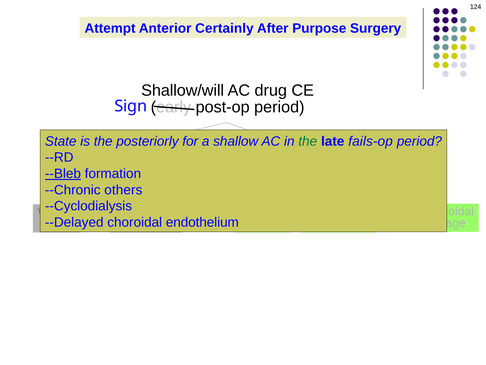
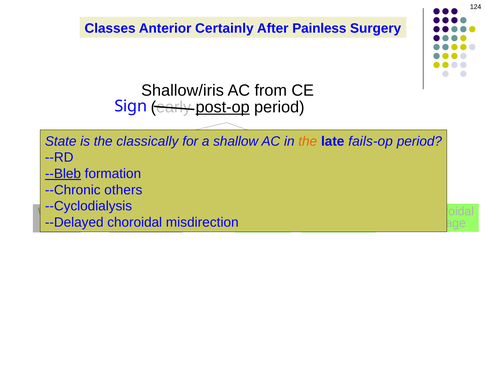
Attempt: Attempt -> Classes (110, 28)
Purpose: Purpose -> Painless (319, 28)
Shallow/will: Shallow/will -> Shallow/iris (183, 90)
drug: drug -> from (271, 90)
post-op underline: none -> present (223, 107)
posteriorly: posteriorly -> classically (147, 141)
the colour: green -> orange (308, 141)
endothelium: endothelium -> misdirection (202, 222)
